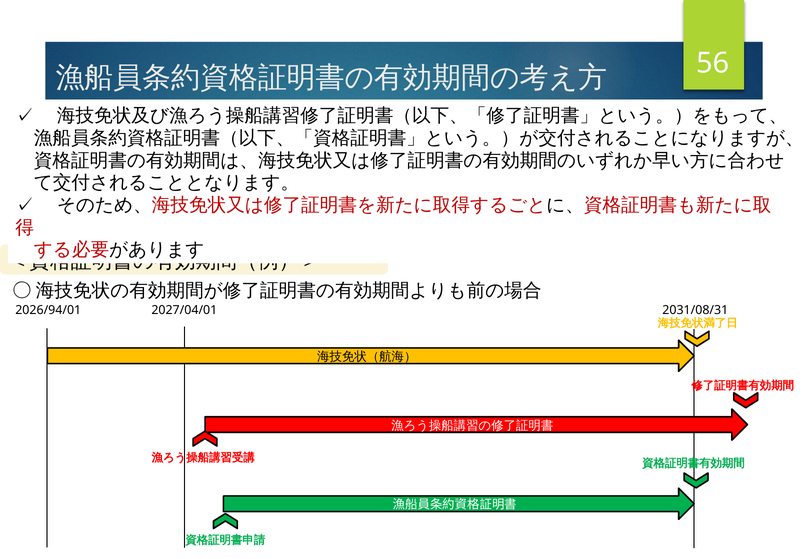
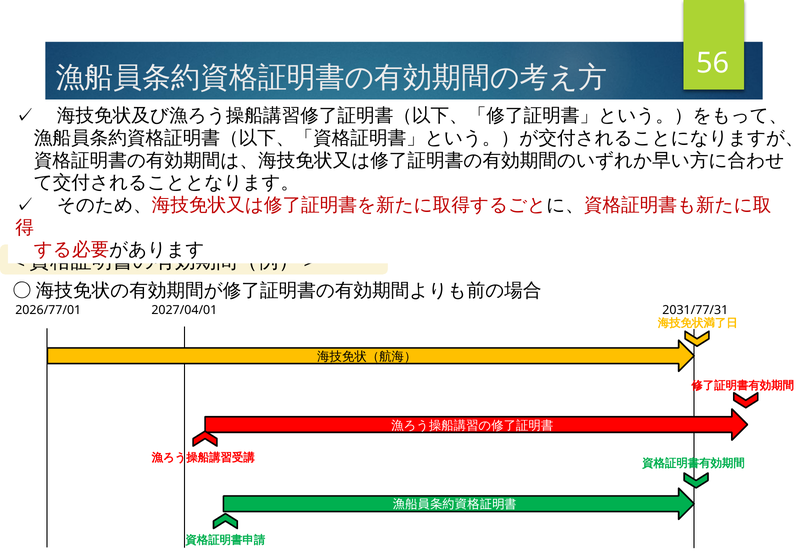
2026/94/01: 2026/94/01 -> 2026/77/01 (48, 310)
2031/08/31: 2031/08/31 -> 2031/77/31 (695, 310)
